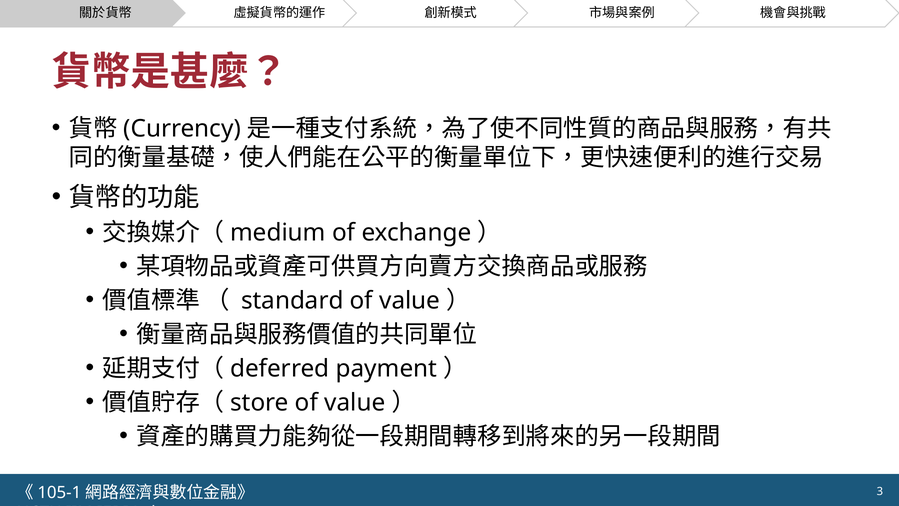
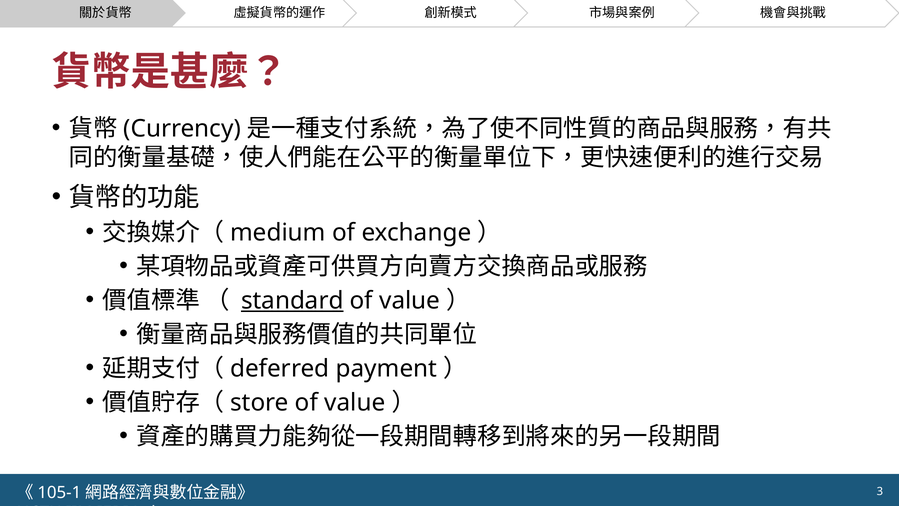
standard underline: none -> present (292, 300)
